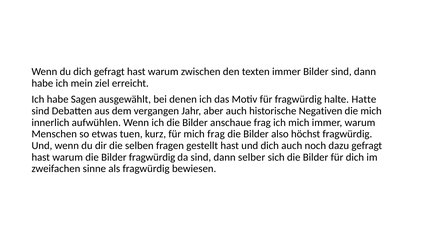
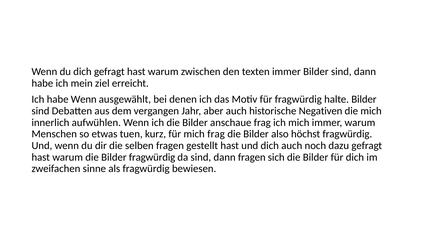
habe Sagen: Sagen -> Wenn (84, 100)
halte Hatte: Hatte -> Bilder (364, 100)
dann selber: selber -> fragen (252, 157)
